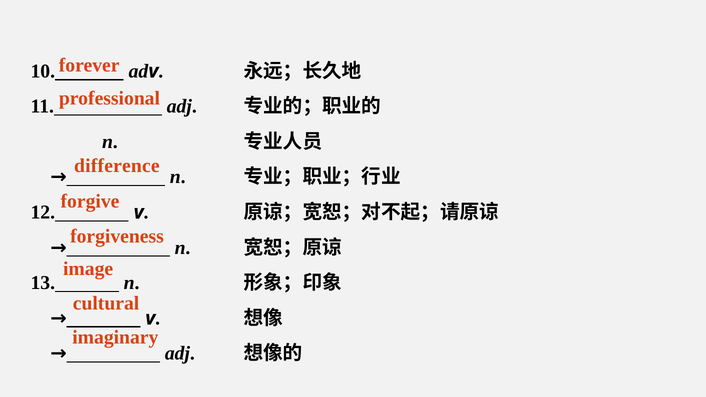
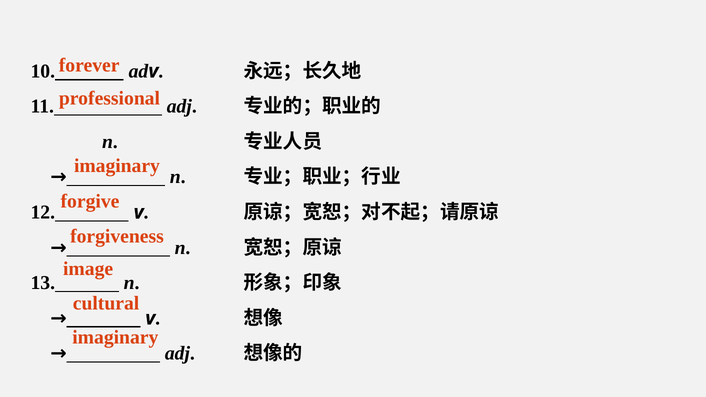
difference: difference -> imaginary (117, 166)
